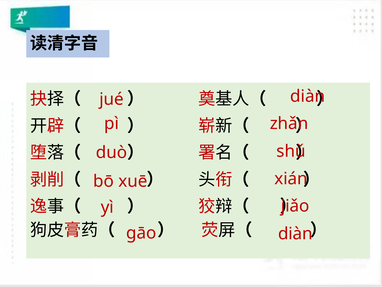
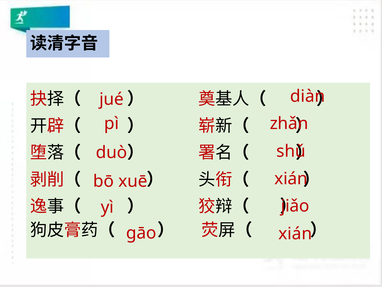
diàn: diàn -> xián (295, 233)
